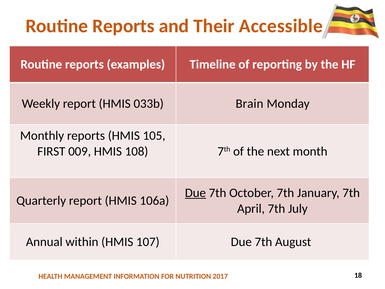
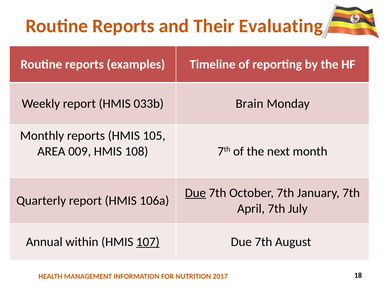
Accessible: Accessible -> Evaluating (281, 26)
FIRST: FIRST -> AREA (51, 151)
107 underline: none -> present (148, 242)
